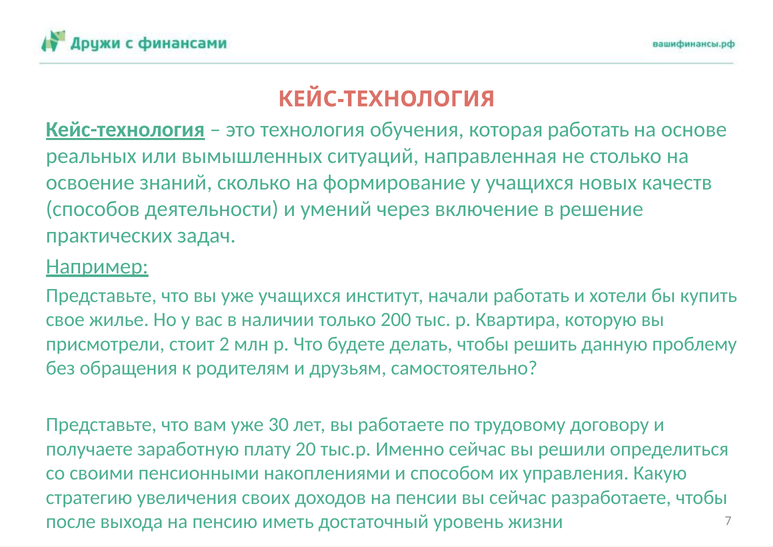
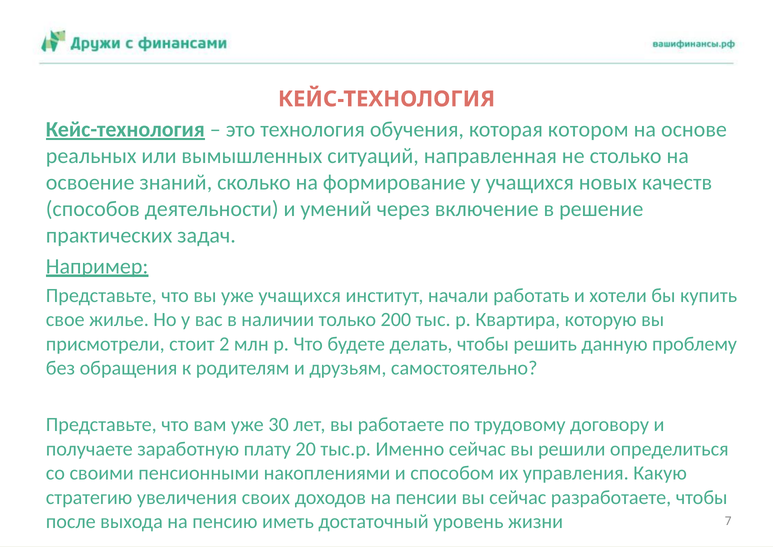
которая работать: работать -> котором (588, 130)
